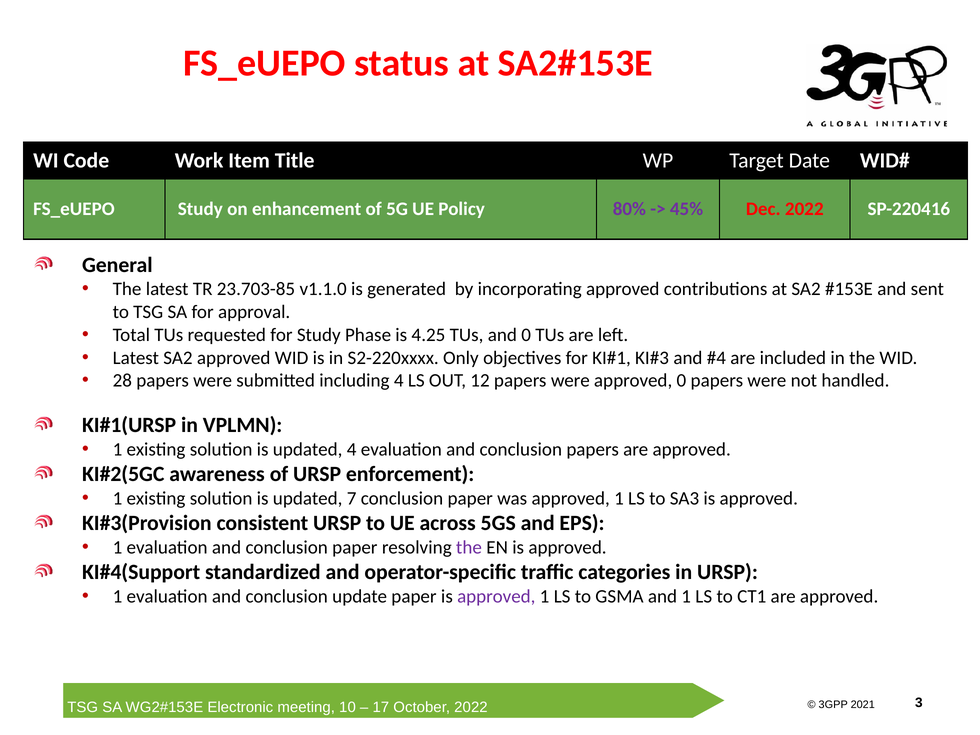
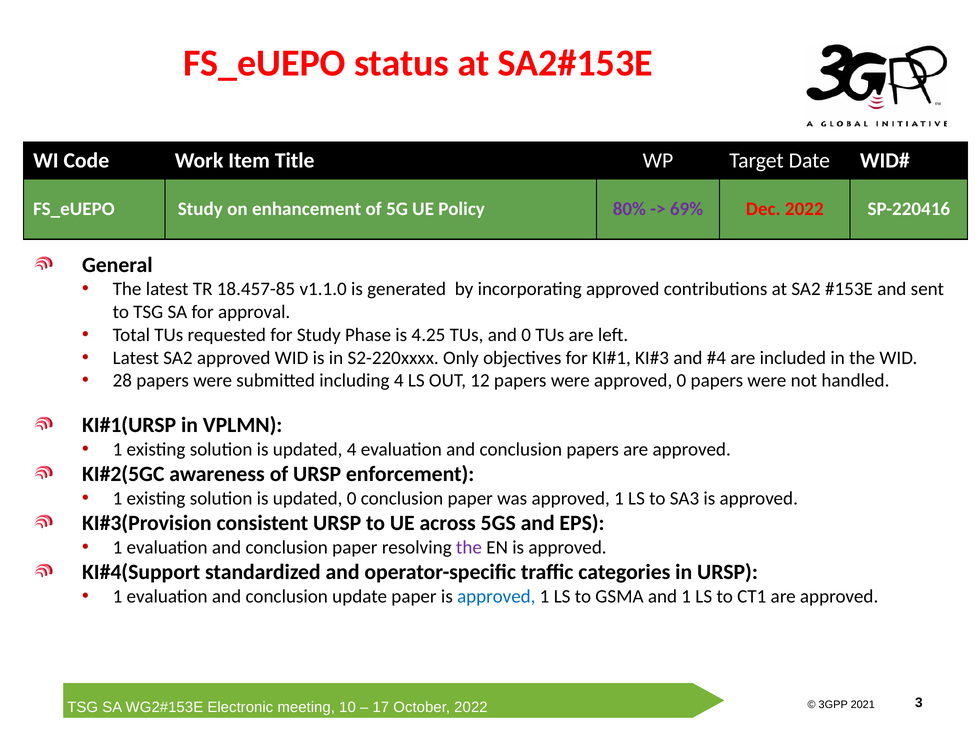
45%: 45% -> 69% (687, 209)
23.703-85: 23.703-85 -> 18.457-85 (256, 289)
updated 7: 7 -> 0 (352, 498)
approved colour: purple -> blue (496, 596)
